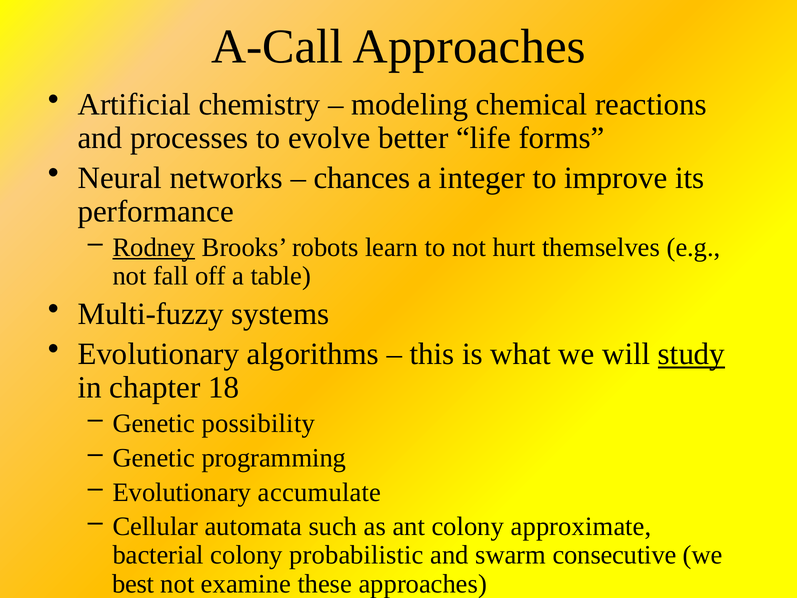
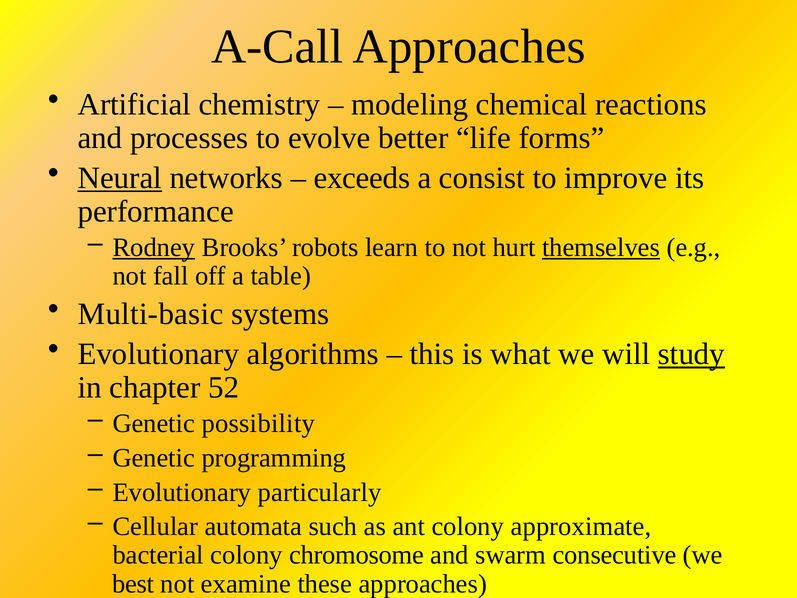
Neural underline: none -> present (120, 178)
chances: chances -> exceeds (362, 178)
integer: integer -> consist (482, 178)
themselves underline: none -> present (601, 247)
Multi-fuzzy: Multi-fuzzy -> Multi-basic (151, 314)
18: 18 -> 52 (224, 387)
accumulate: accumulate -> particularly (320, 492)
probabilistic: probabilistic -> chromosome (357, 555)
